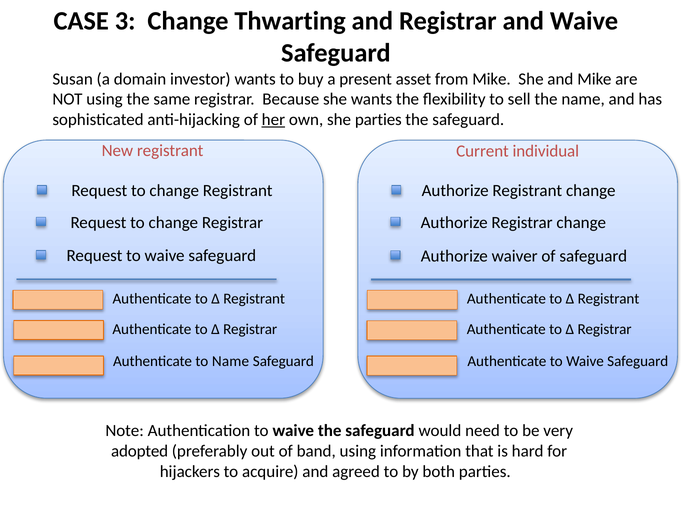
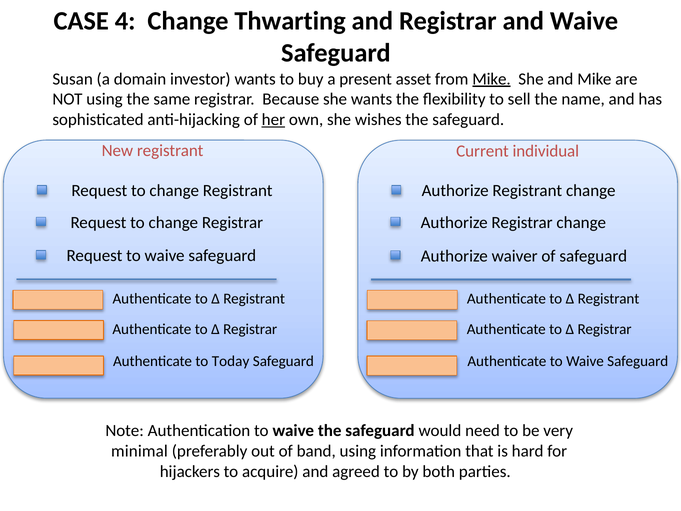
3: 3 -> 4 (125, 21)
Mike underline: none -> present (492, 79)
she parties: parties -> wishes (378, 120)
to Name: Name -> Today (231, 361)
adopted: adopted -> minimal (139, 451)
